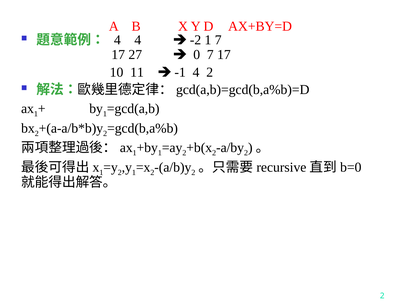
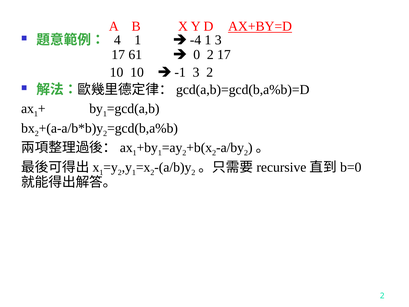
AX+BY=D underline: none -> present (260, 26)
4 4: 4 -> 1 (138, 40)
-2: -2 -> -4 (196, 40)
1 7: 7 -> 3 (218, 40)
27: 27 -> 61 (135, 55)
0 7: 7 -> 2 (210, 55)
10 11: 11 -> 10 (137, 72)
-1 4: 4 -> 3 (196, 72)
